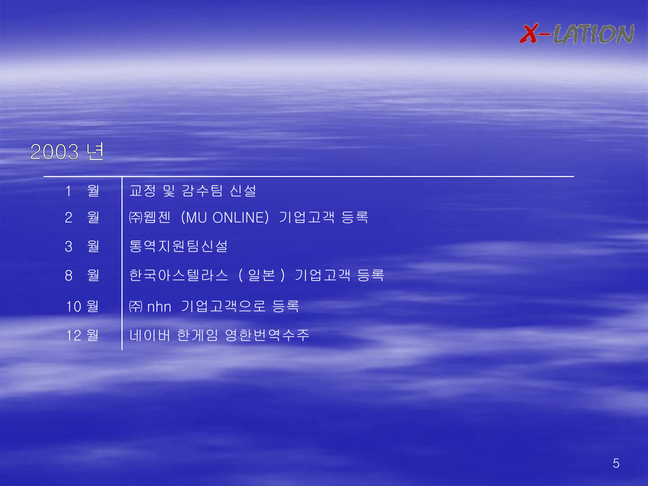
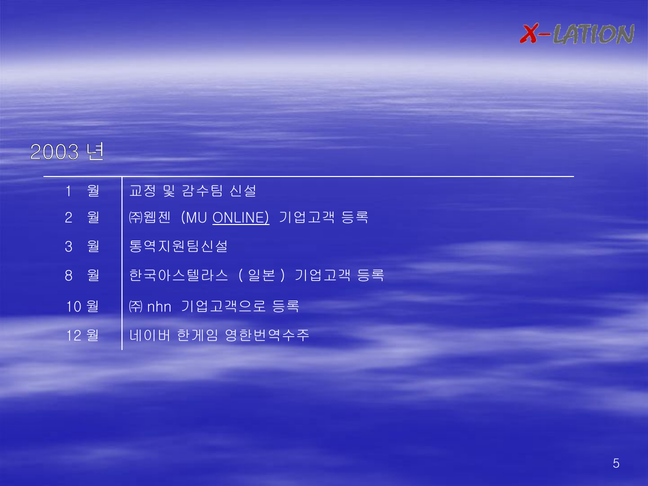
ONLINE underline: none -> present (241, 218)
